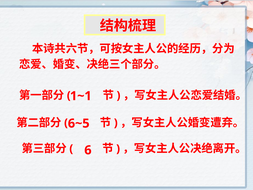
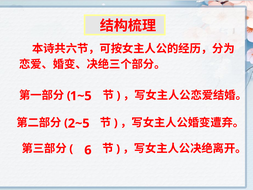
1~1: 1~1 -> 1~5 (81, 96)
6~5: 6~5 -> 2~5 (79, 123)
